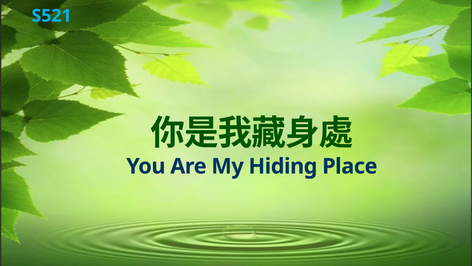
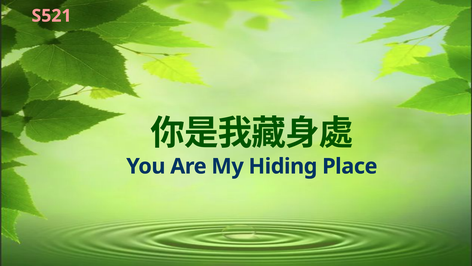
S521 colour: light blue -> pink (52, 16)
